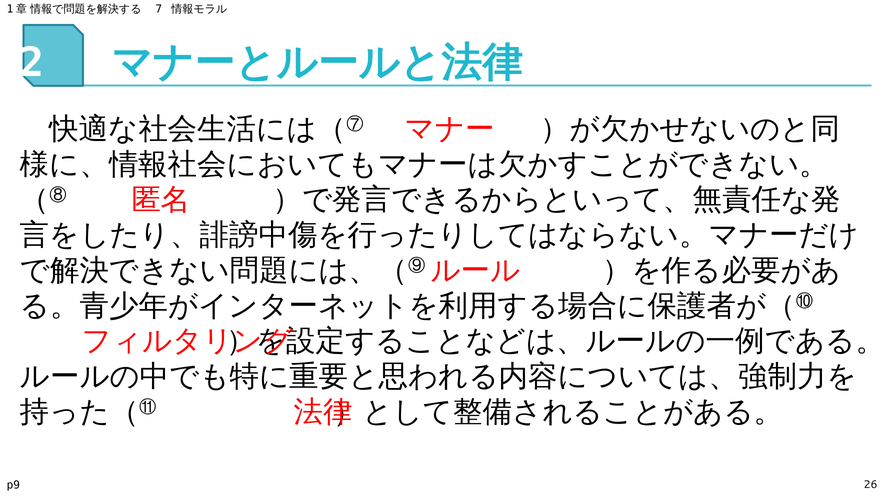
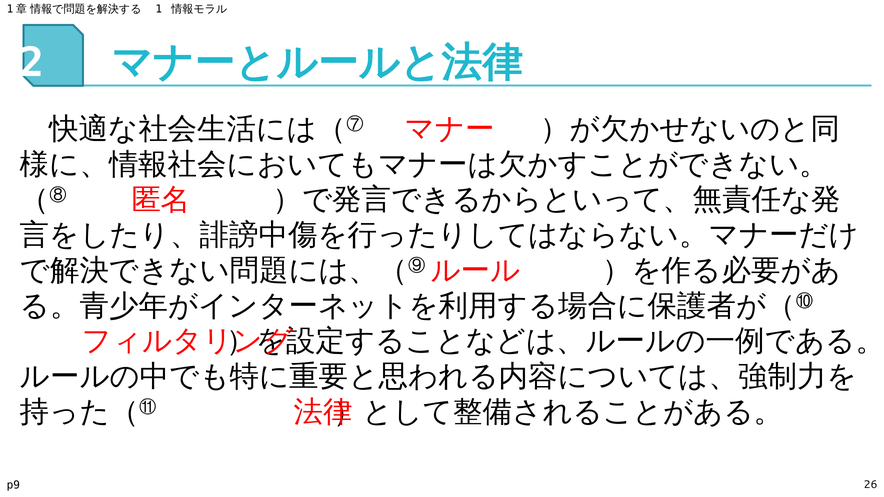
7: 7 -> 1 (159, 9)
